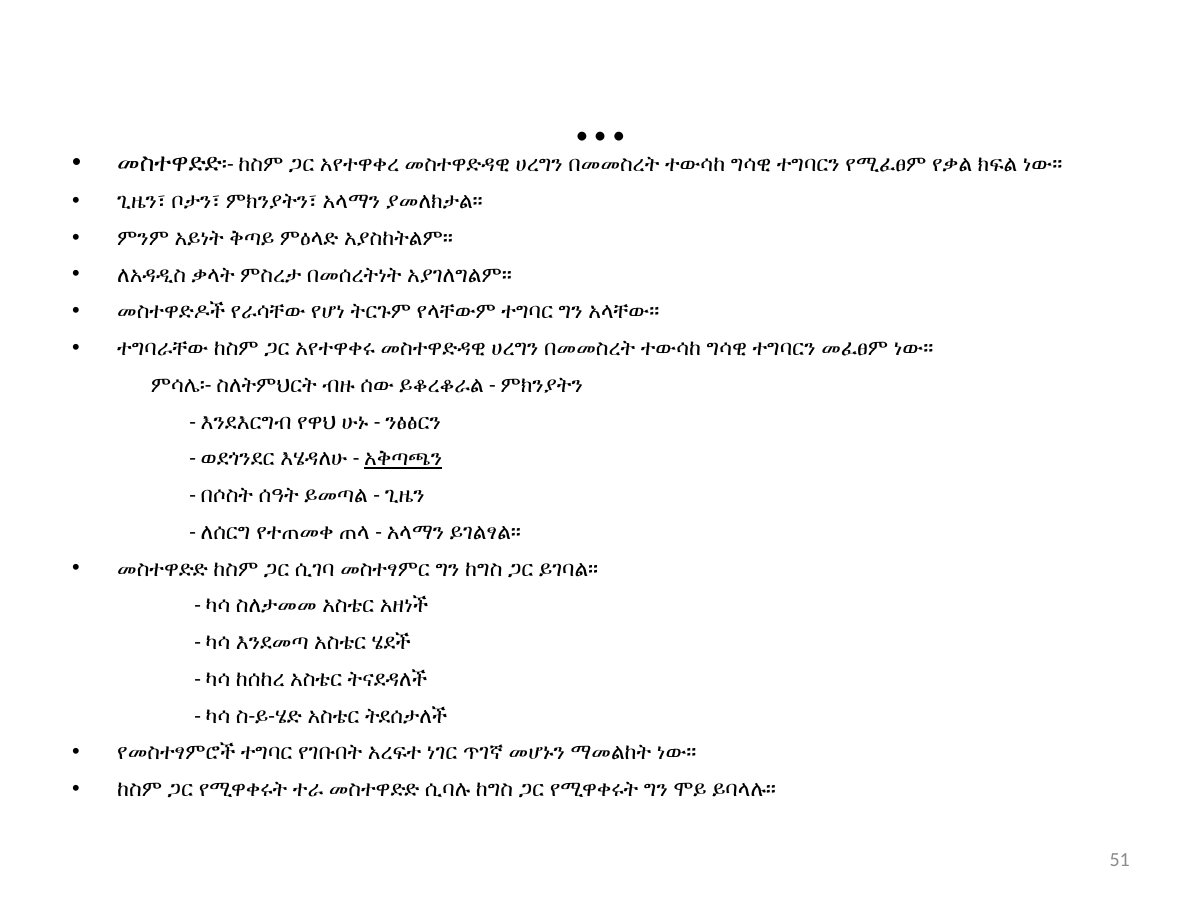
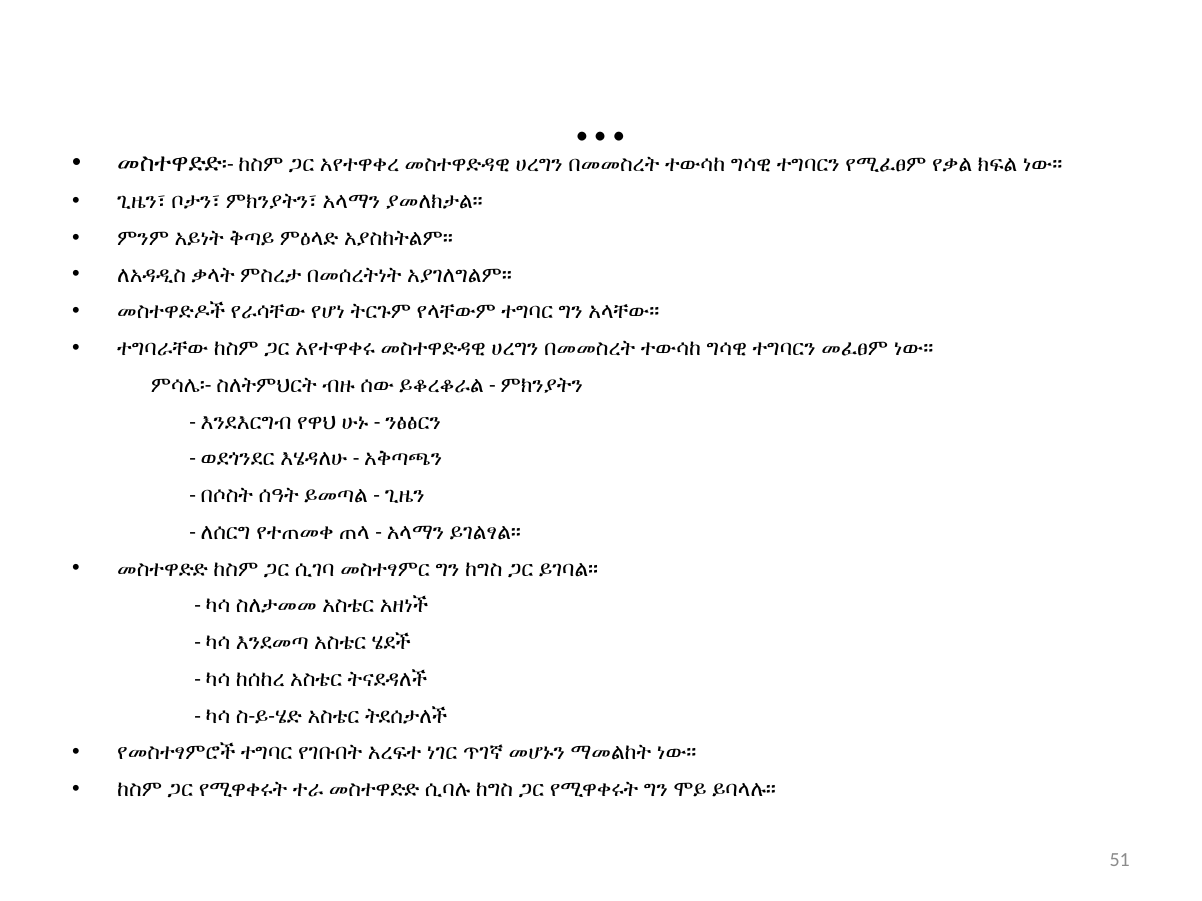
አቅጣጫን underline: present -> none (403, 459)
